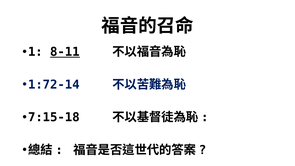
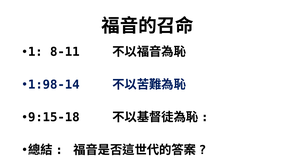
8-11 underline: present -> none (65, 52)
1:72-14: 1:72-14 -> 1:98-14 (54, 85)
7:15-18: 7:15-18 -> 9:15-18 (54, 117)
